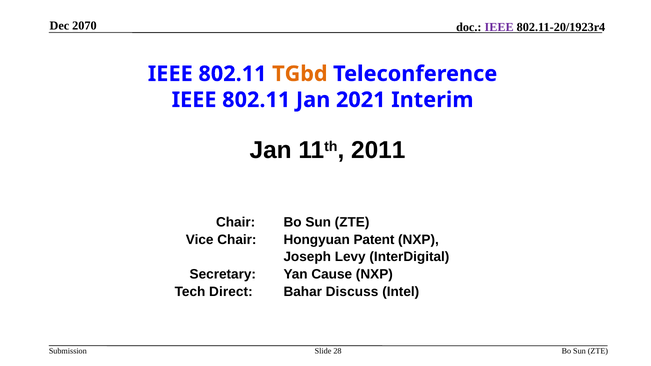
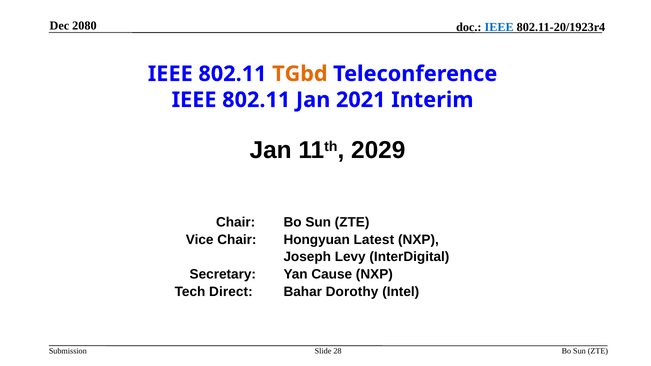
2070: 2070 -> 2080 (84, 26)
IEEE colour: purple -> blue (499, 27)
2011: 2011 -> 2029 (378, 151)
Patent: Patent -> Latest (374, 240)
Discuss: Discuss -> Dorothy (352, 292)
